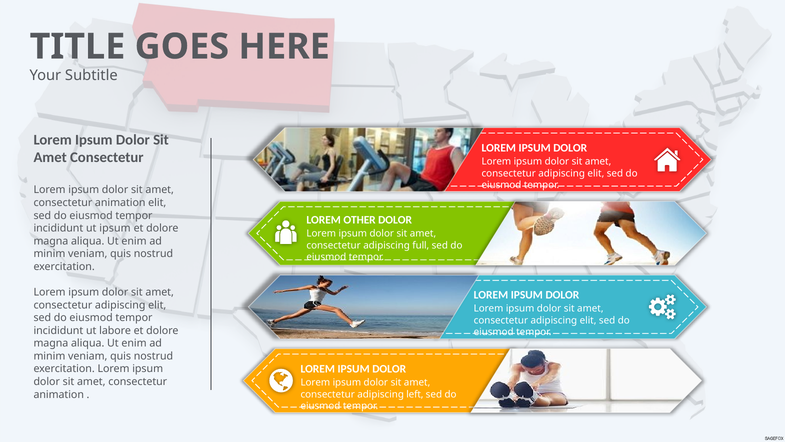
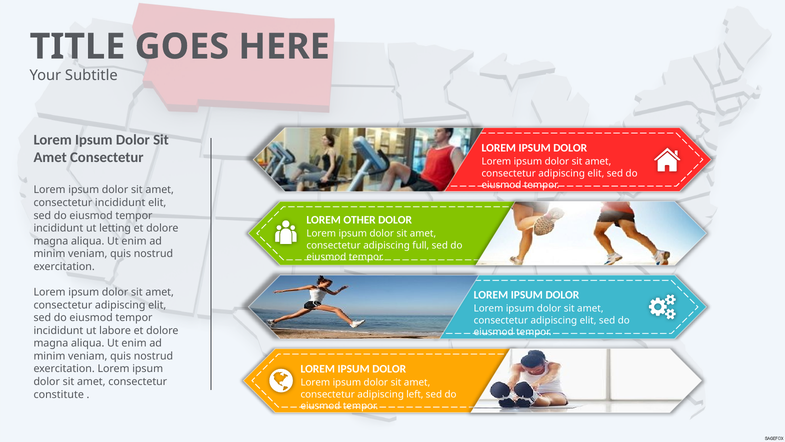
animation: animation -> incididunt (120, 203)
ut ipsum: ipsum -> letting (115, 228)
animation: animation -> constitute (59, 394)
